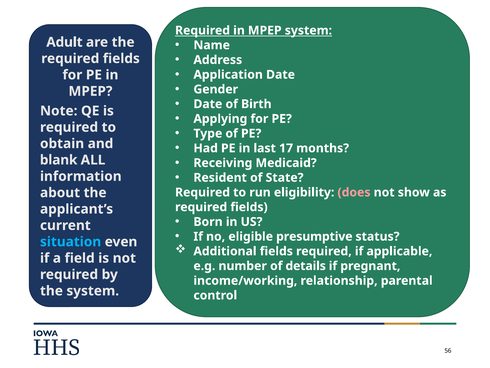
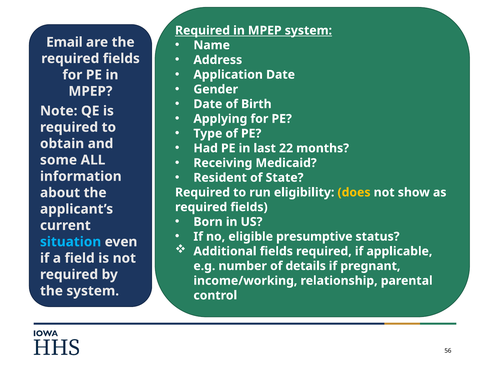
Adult: Adult -> Email (64, 42)
17: 17 -> 22 (286, 148)
blank: blank -> some (59, 160)
does colour: pink -> yellow (354, 192)
